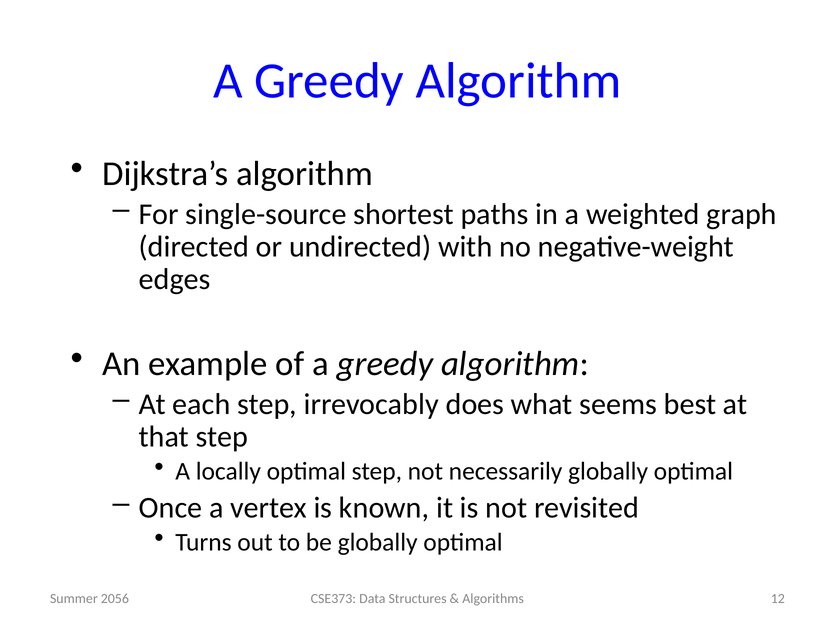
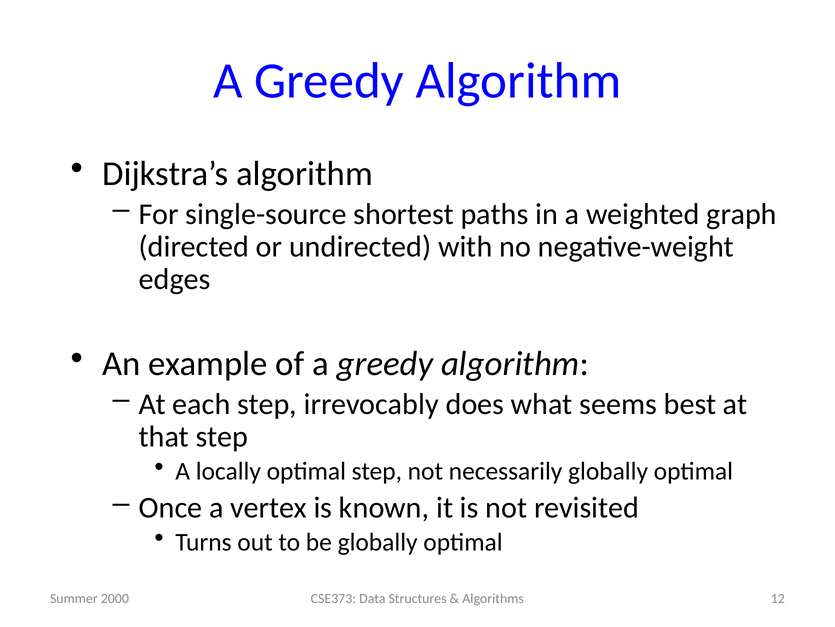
2056: 2056 -> 2000 (115, 598)
